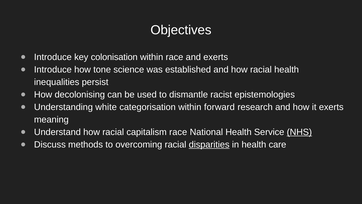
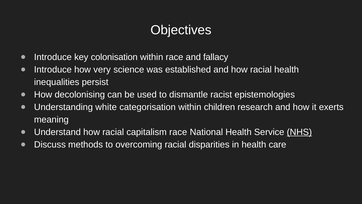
and exerts: exerts -> fallacy (216, 57)
tone: tone -> very (102, 69)
forward: forward -> children (219, 107)
disparities underline: present -> none (209, 144)
